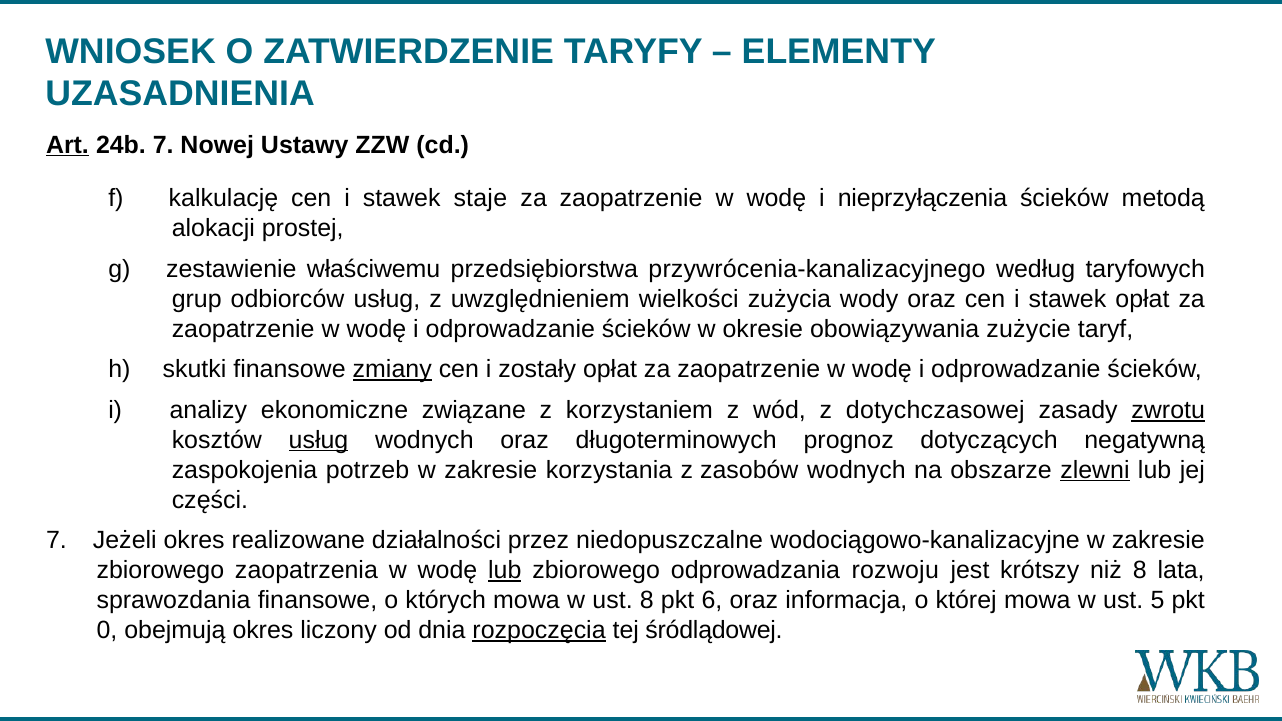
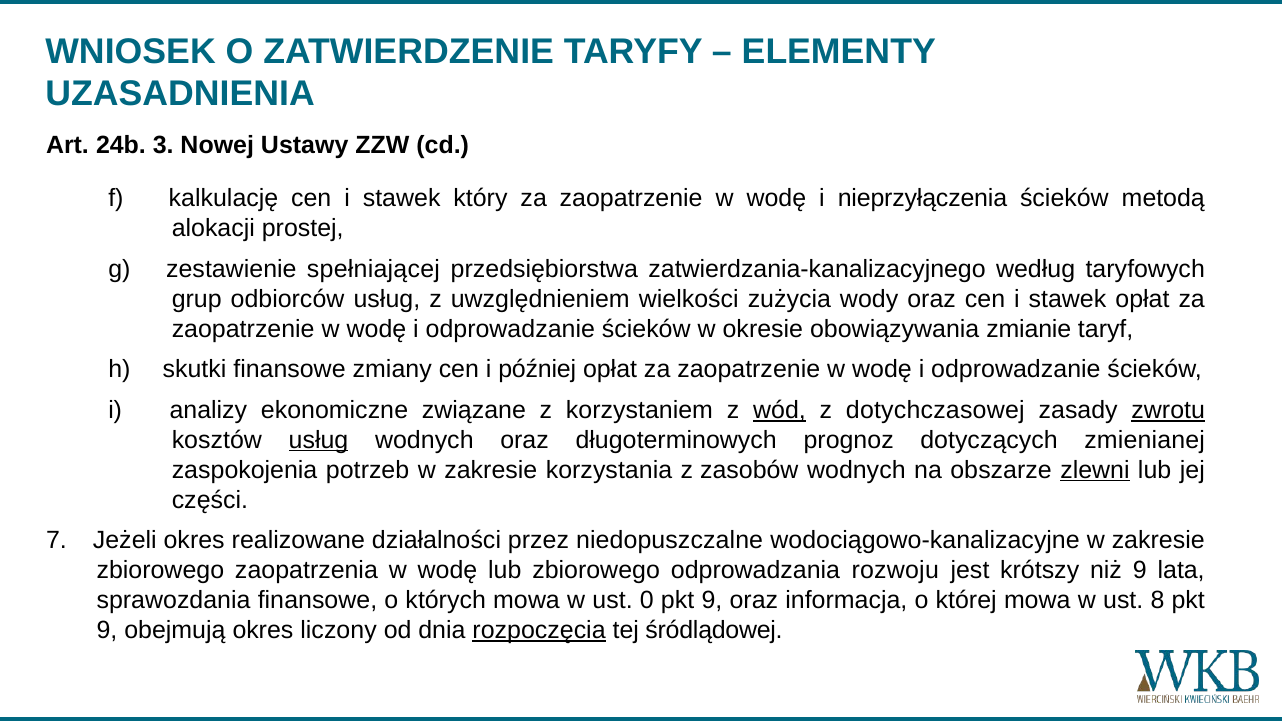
Art underline: present -> none (67, 145)
24b 7: 7 -> 3 (163, 145)
staje: staje -> który (480, 199)
właściwemu: właściwemu -> spełniającej (373, 269)
przywrócenia-kanalizacyjnego: przywrócenia-kanalizacyjnego -> zatwierdzania-kanalizacyjnego (817, 269)
zużycie: zużycie -> zmianie (1029, 329)
zmiany underline: present -> none (392, 370)
zostały: zostały -> później (537, 370)
wód underline: none -> present (779, 410)
negatywną: negatywną -> zmienianej (1145, 440)
lub underline: present -> none (505, 571)
niż 8: 8 -> 9 (1140, 571)
ust 8: 8 -> 0 (647, 600)
6: 6 -> 9 (712, 600)
5: 5 -> 8 (1158, 600)
0: 0 -> 9 (107, 630)
